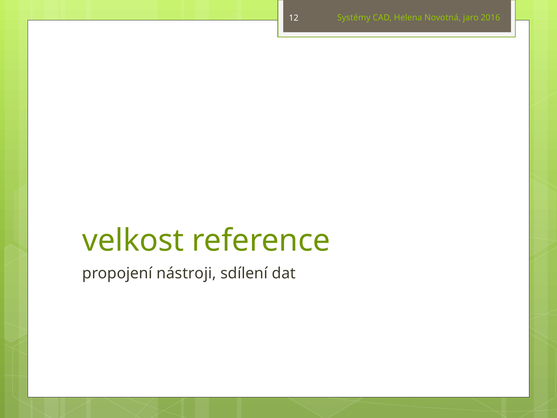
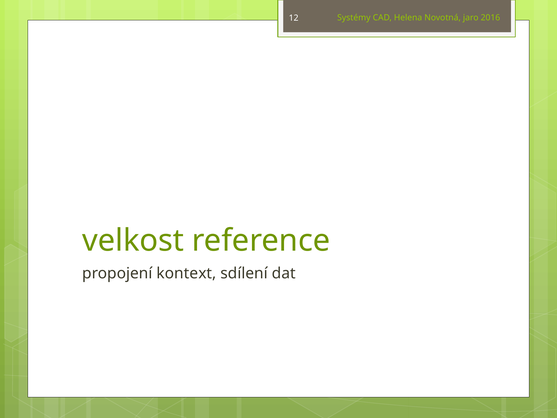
nástroji: nástroji -> kontext (186, 273)
